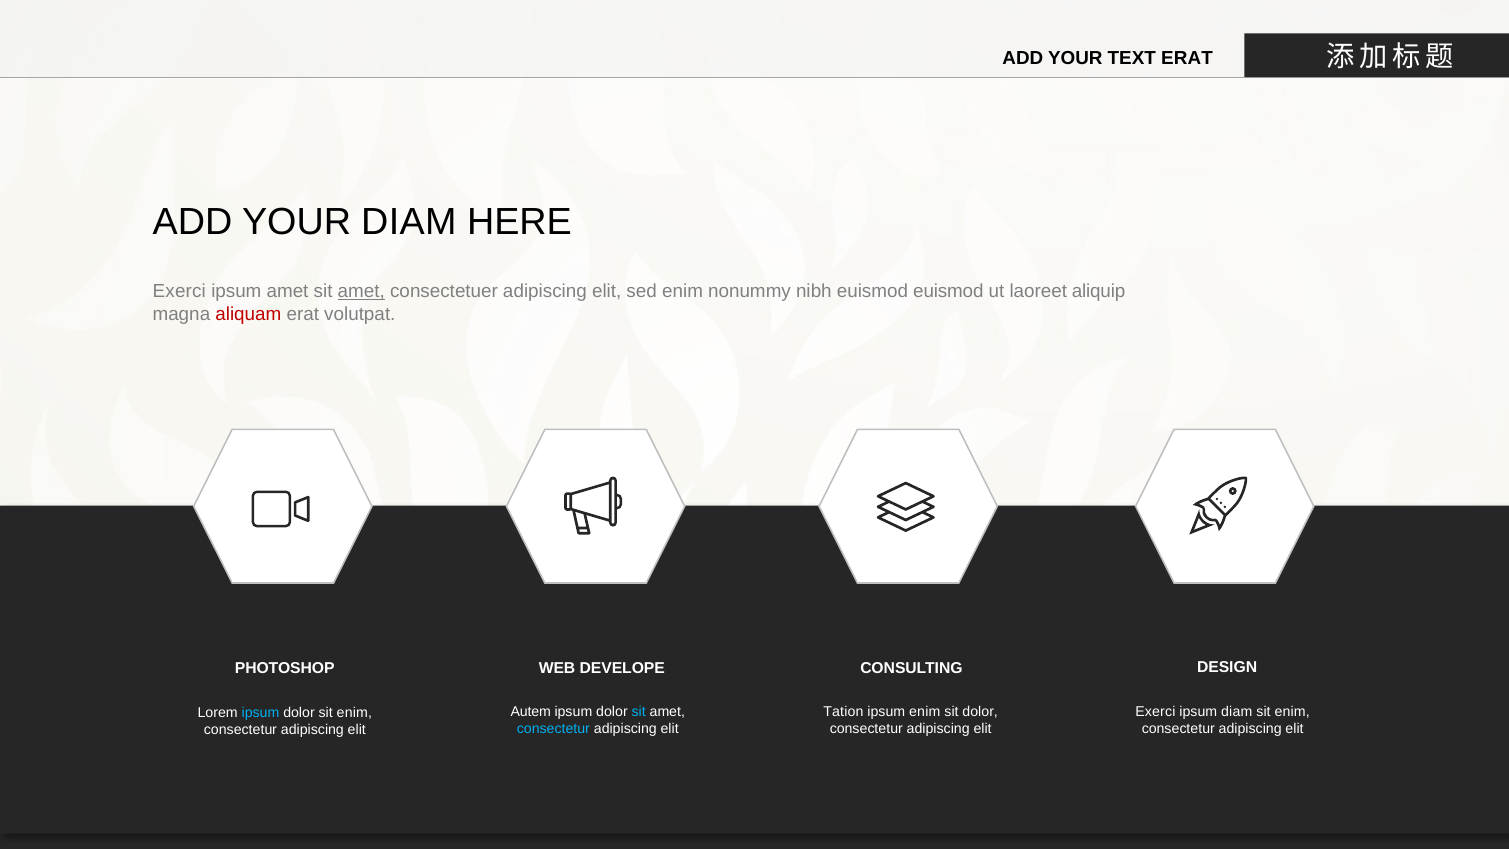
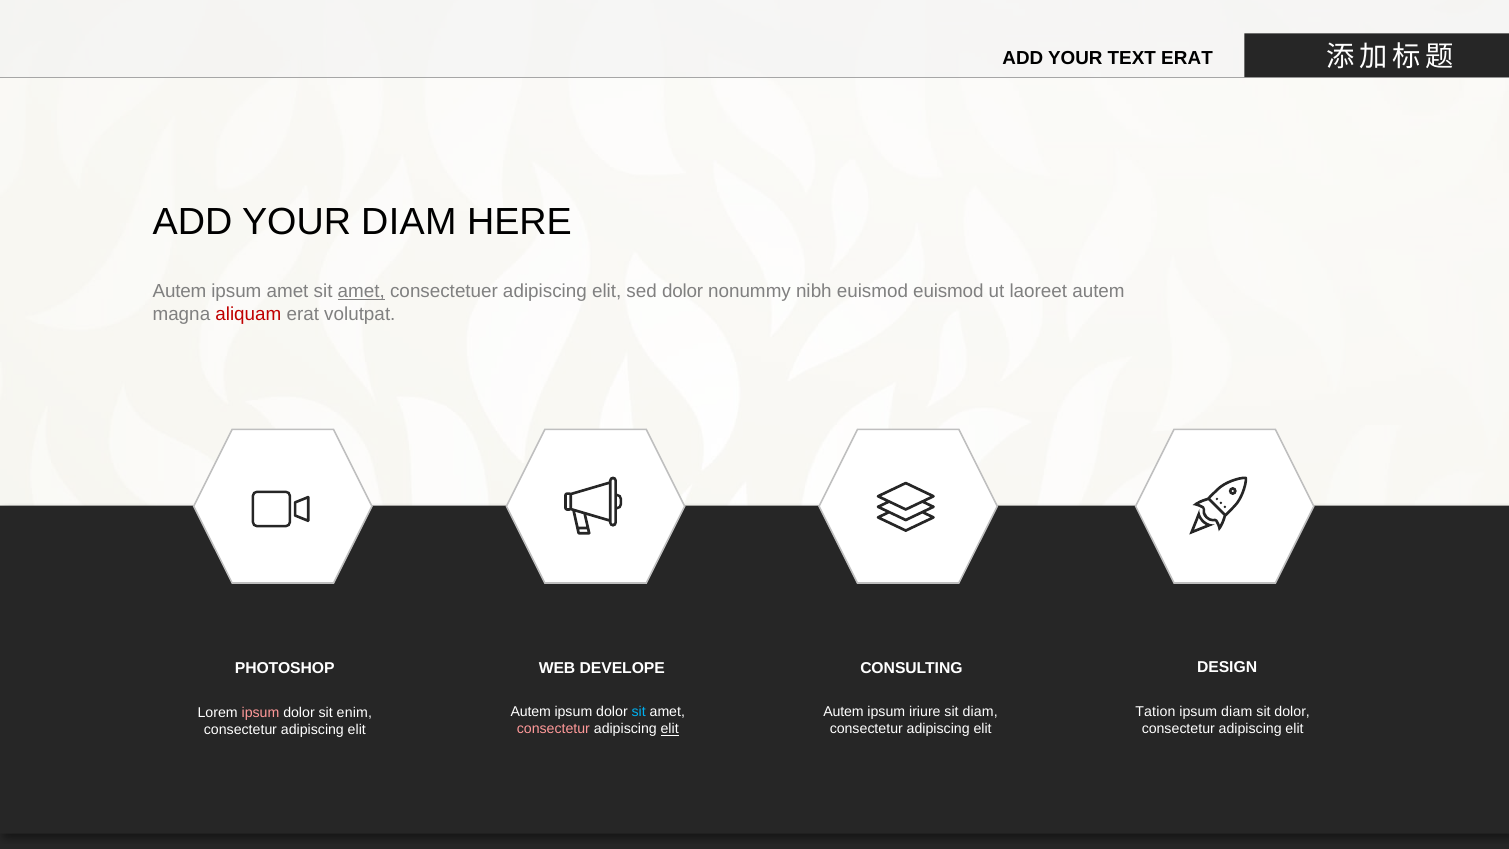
Exerci: Exerci -> Autem (179, 292)
sed enim: enim -> dolor (683, 292)
laoreet aliquip: aliquip -> autem (1098, 292)
Tation: Tation -> Autem (844, 712)
ipsum enim: enim -> iriure (925, 712)
sit dolor: dolor -> diam (980, 712)
Exerci: Exerci -> Tation (1155, 712)
enim: enim -> dolor (1292, 712)
ipsum colour: light blue -> pink (261, 713)
consectetur colour: light blue -> pink (553, 729)
elit underline: none -> present (670, 729)
